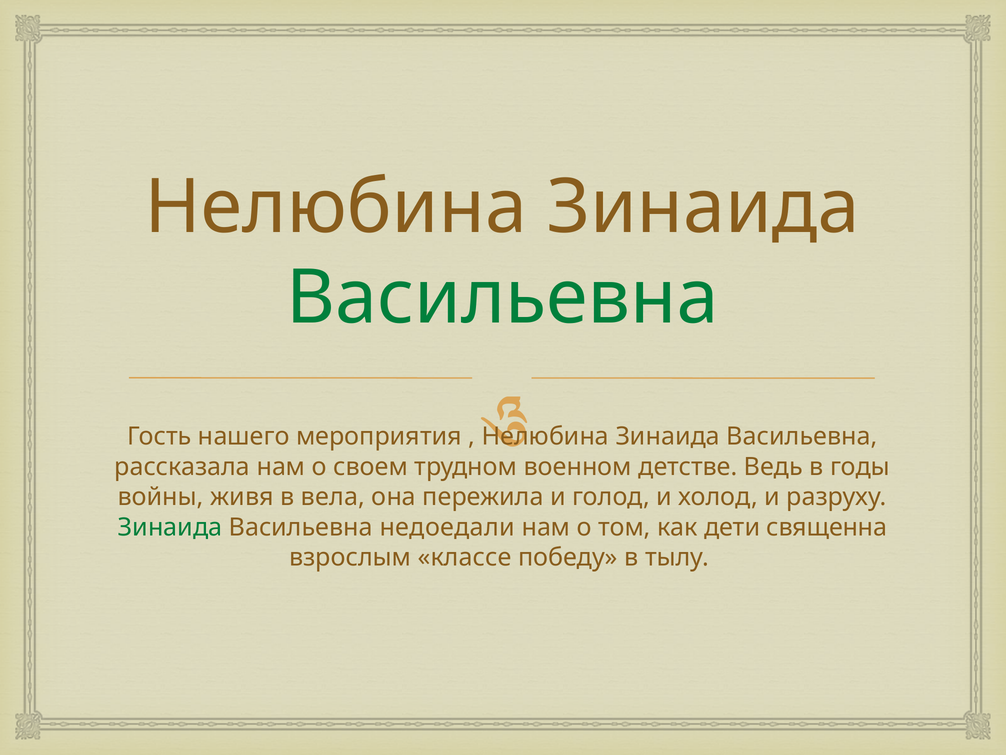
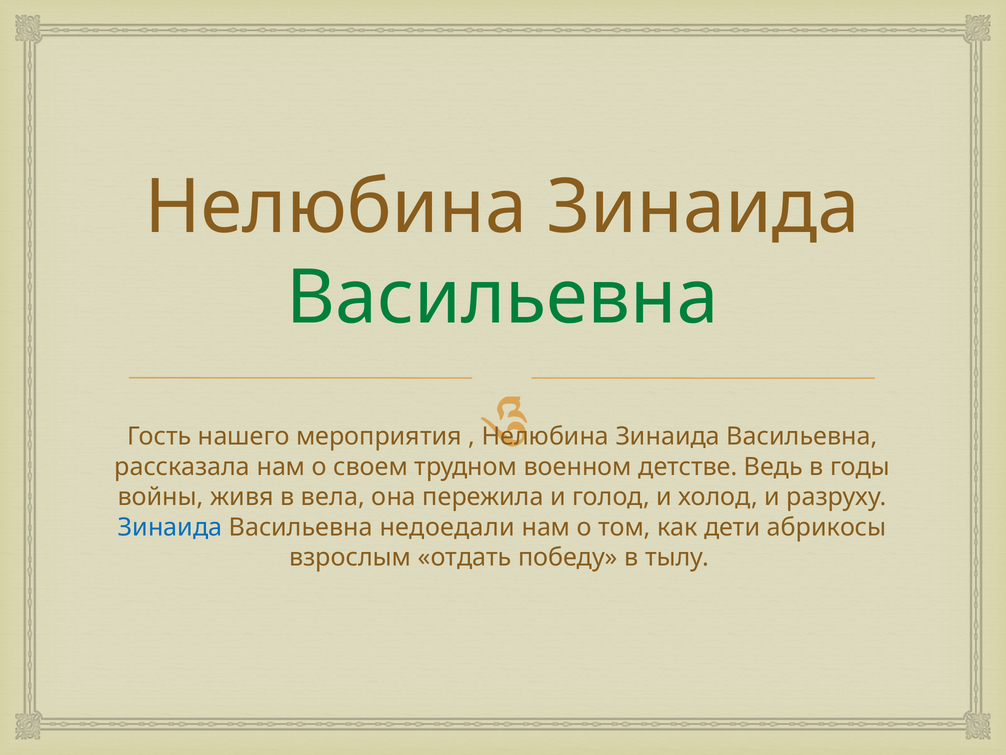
Зинаида colour: green -> blue (170, 527)
священна: священна -> абрикосы (827, 527)
классе: классе -> отдать (465, 557)
